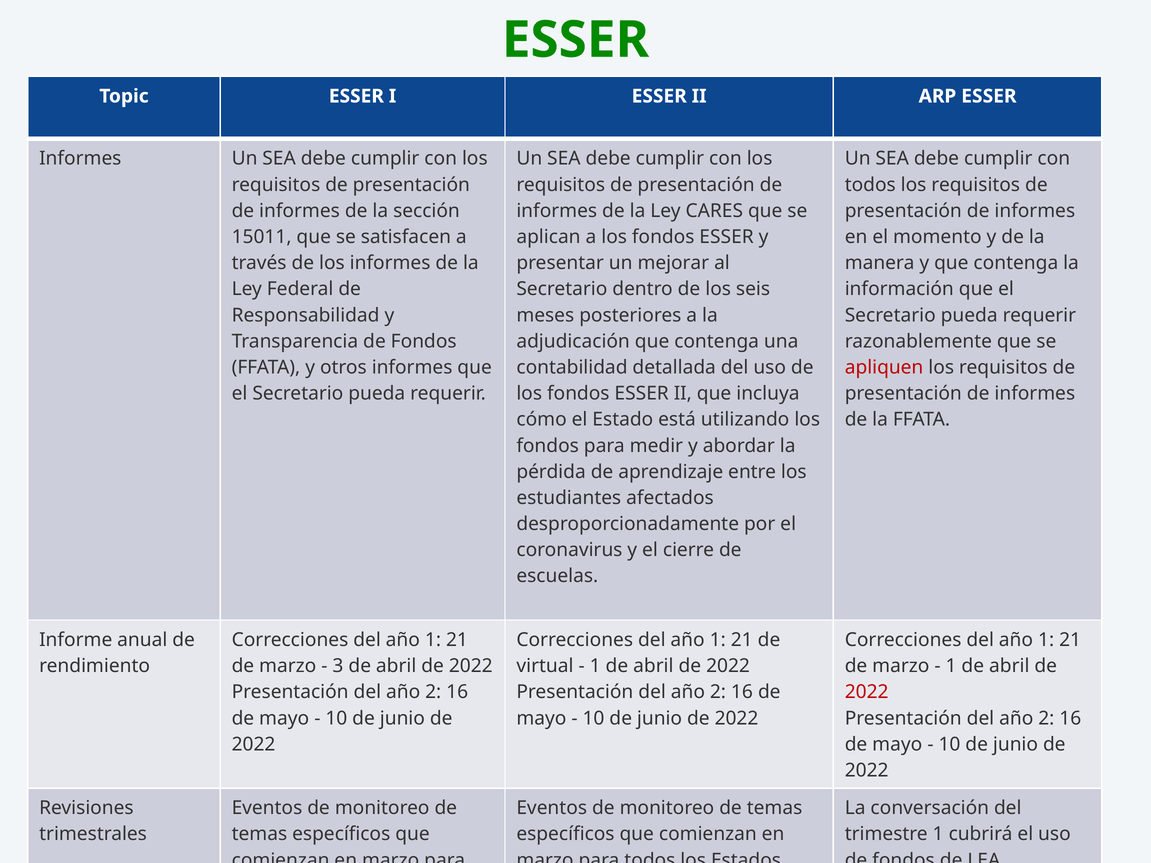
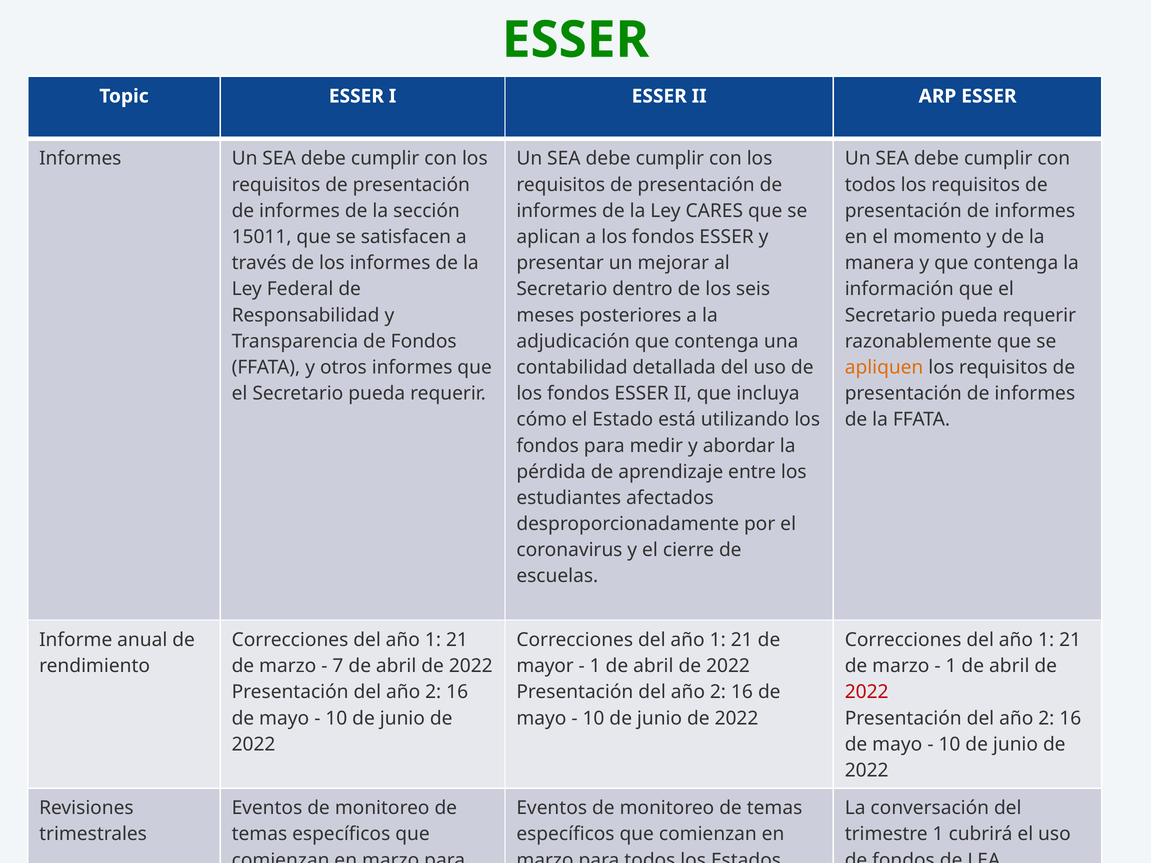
apliquen colour: red -> orange (884, 368)
3: 3 -> 7 (338, 666)
virtual: virtual -> mayor (545, 666)
